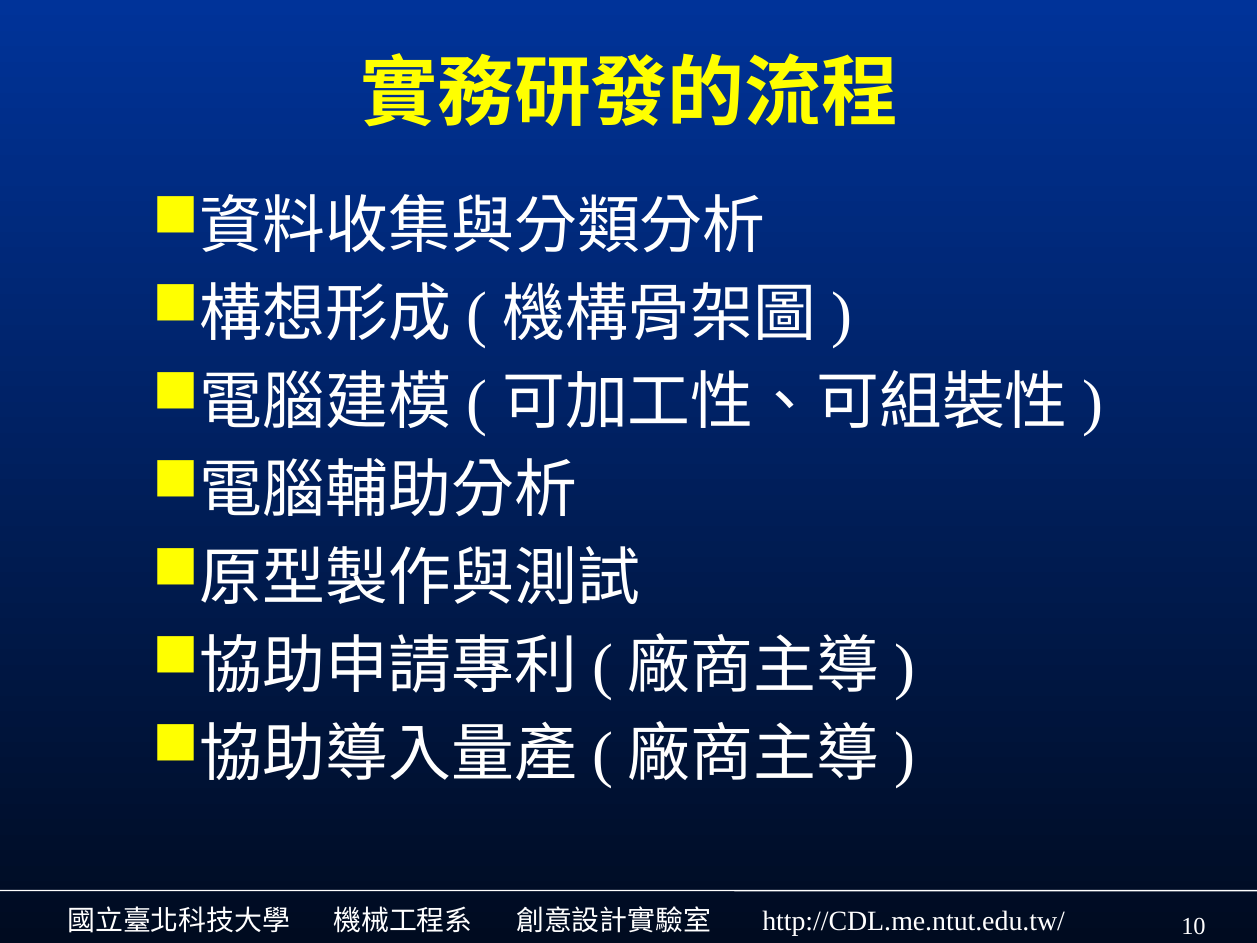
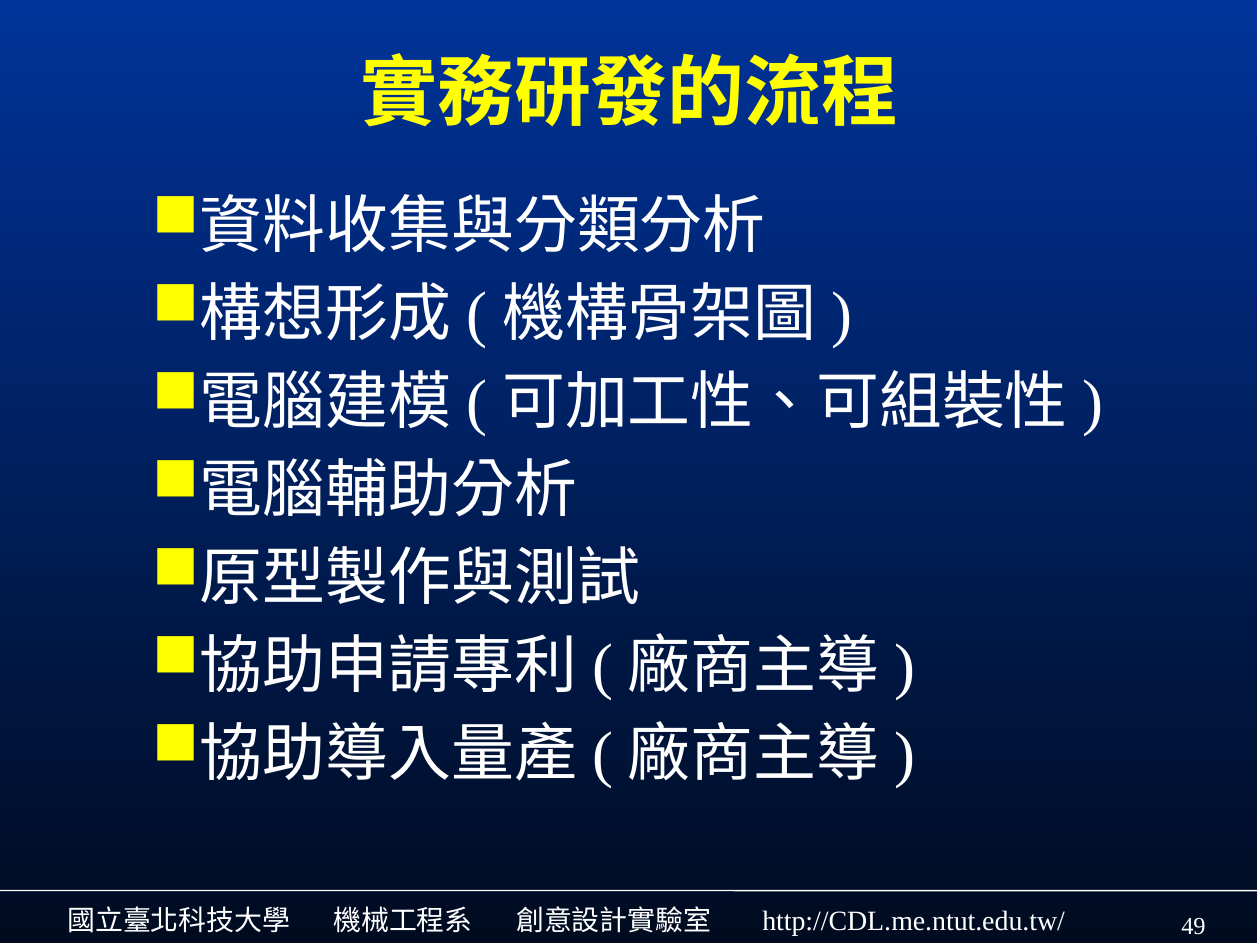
10: 10 -> 49 (1194, 926)
